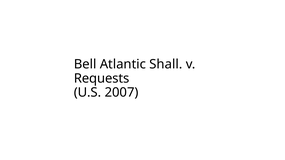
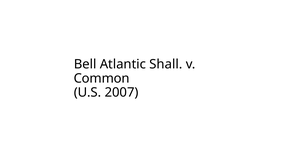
Requests: Requests -> Common (102, 78)
